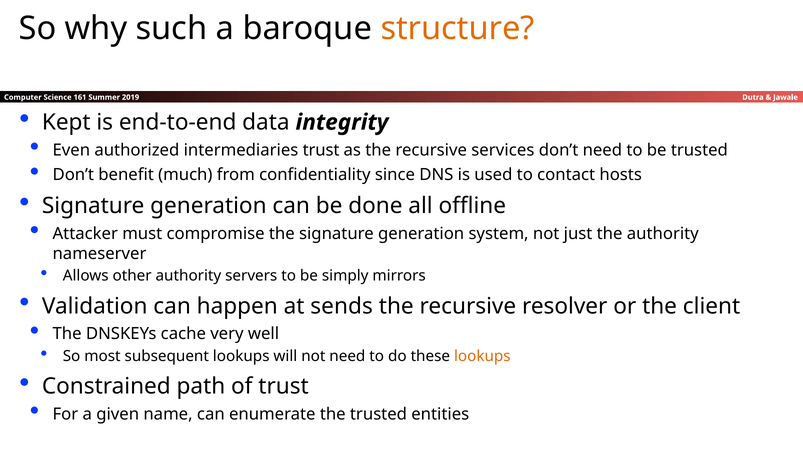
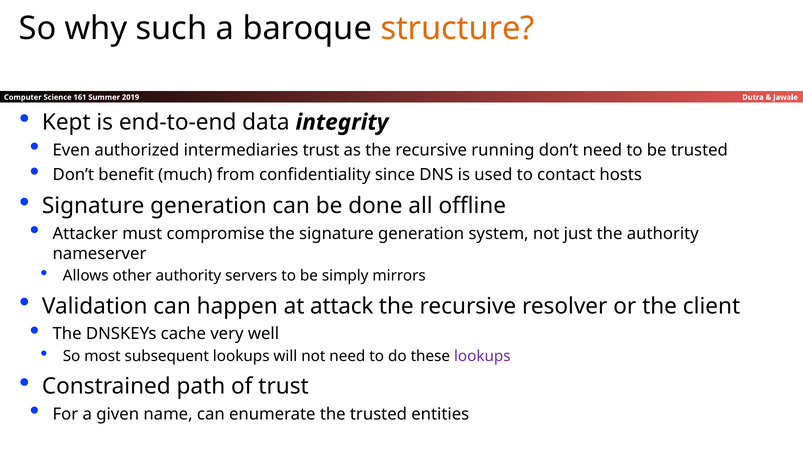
services: services -> running (503, 150)
sends: sends -> attack (342, 306)
lookups colour: orange -> purple (482, 356)
